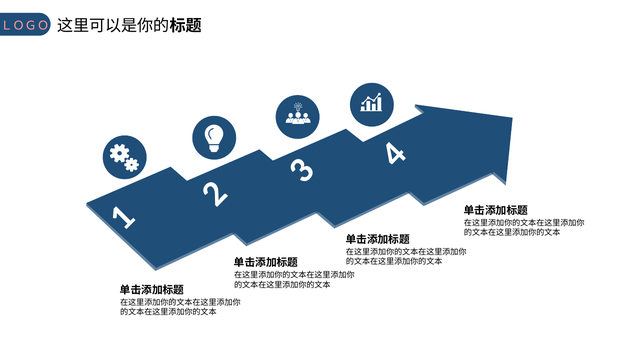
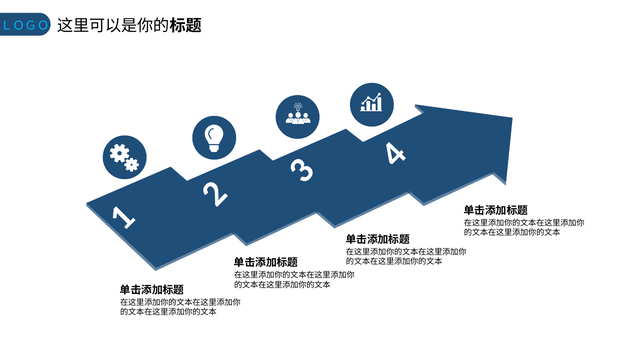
ＬＯＧＯ colour: pink -> light blue (25, 26)
